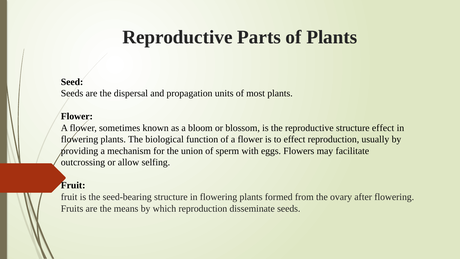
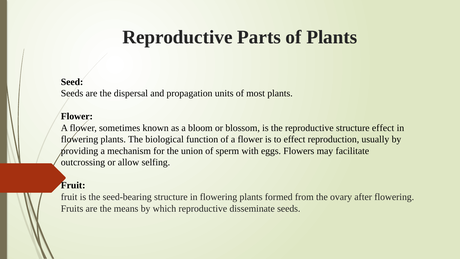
which reproduction: reproduction -> reproductive (203, 208)
